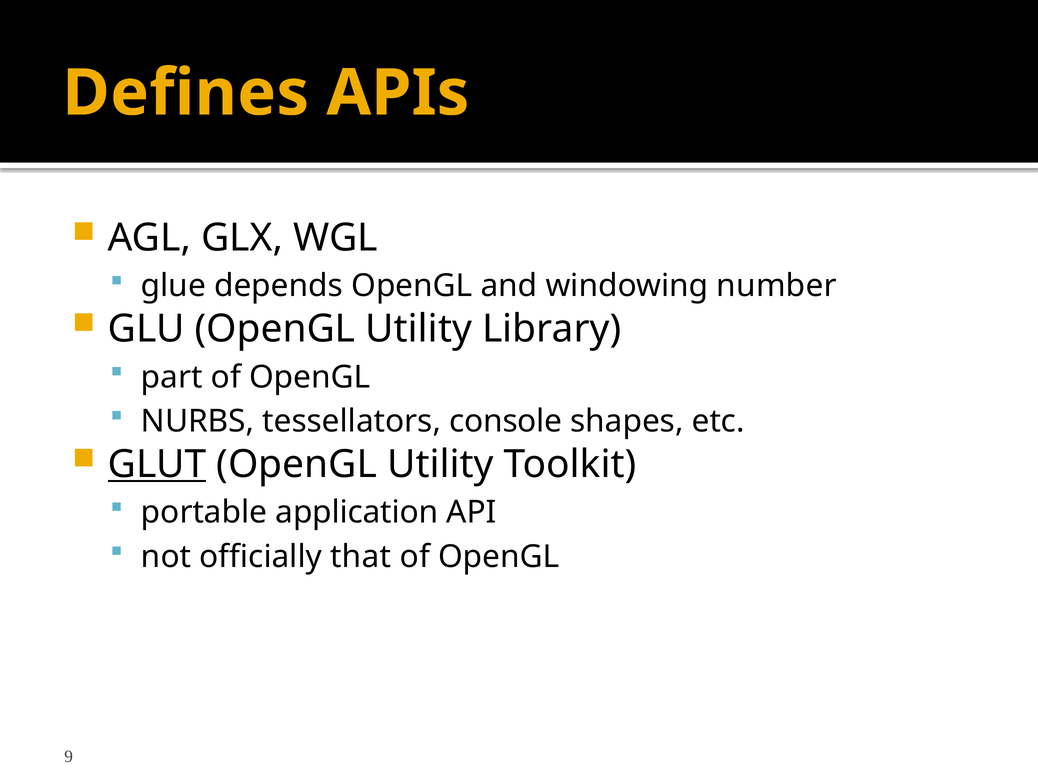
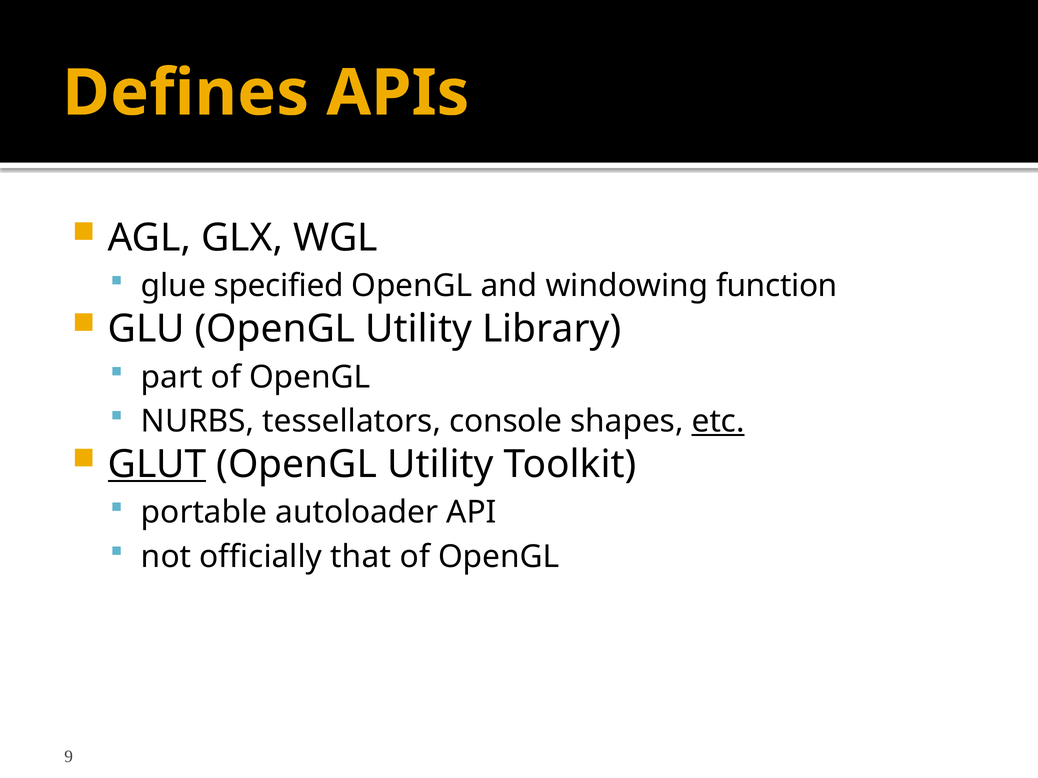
depends: depends -> specified (279, 286)
number: number -> function (777, 286)
etc underline: none -> present (718, 422)
application: application -> autoloader (357, 513)
